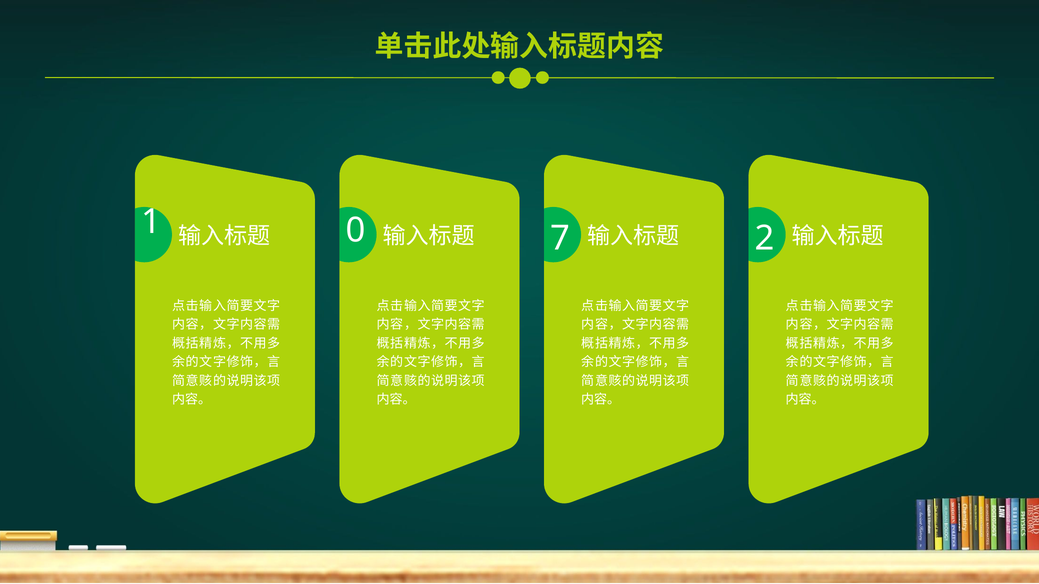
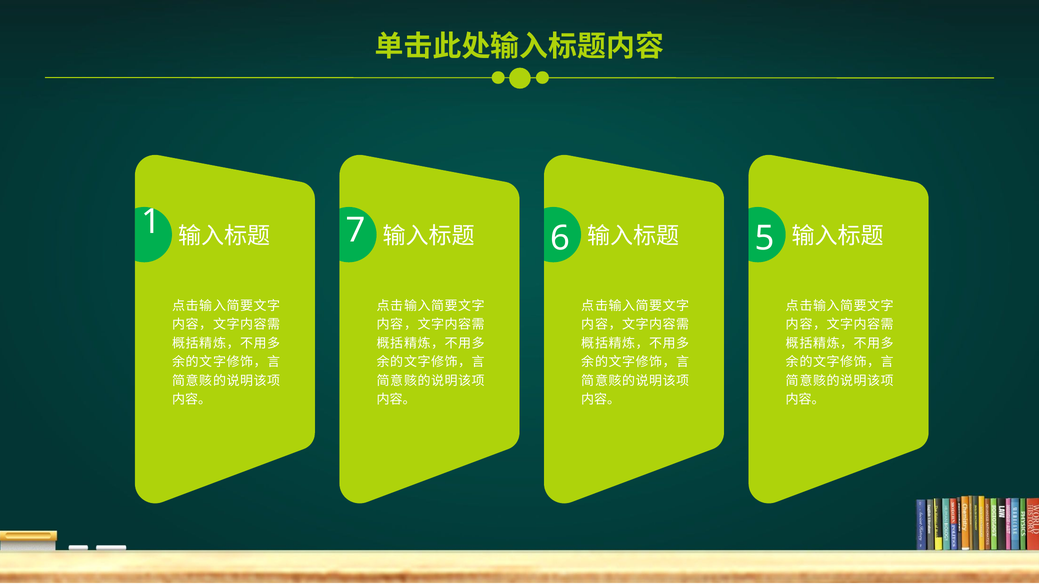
0: 0 -> 7 (356, 230)
7: 7 -> 6 (560, 238)
2: 2 -> 5 (765, 238)
